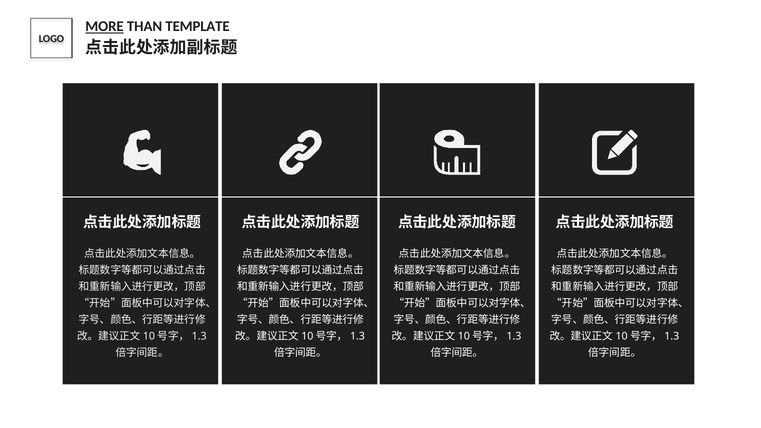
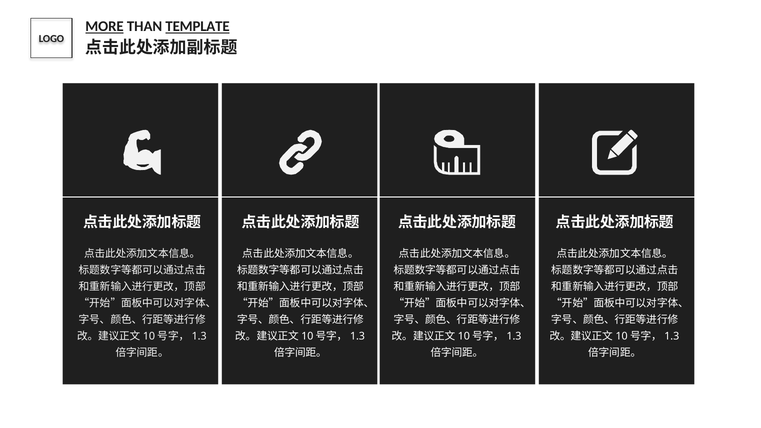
TEMPLATE underline: none -> present (198, 26)
